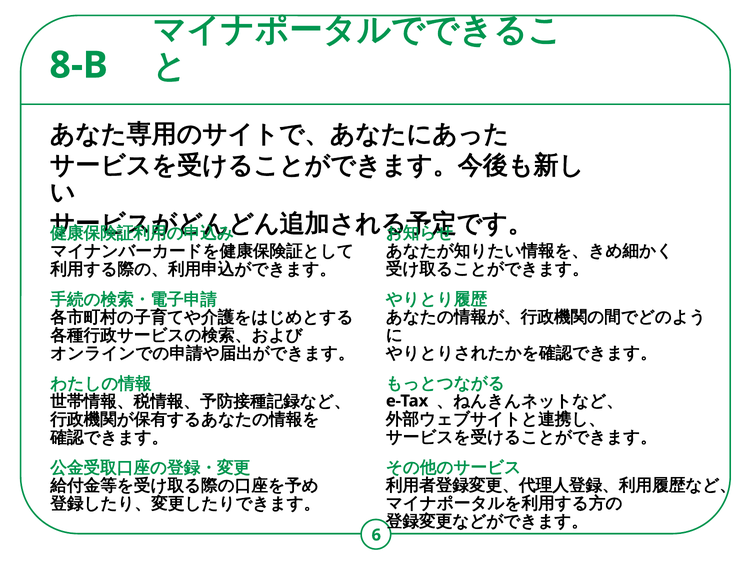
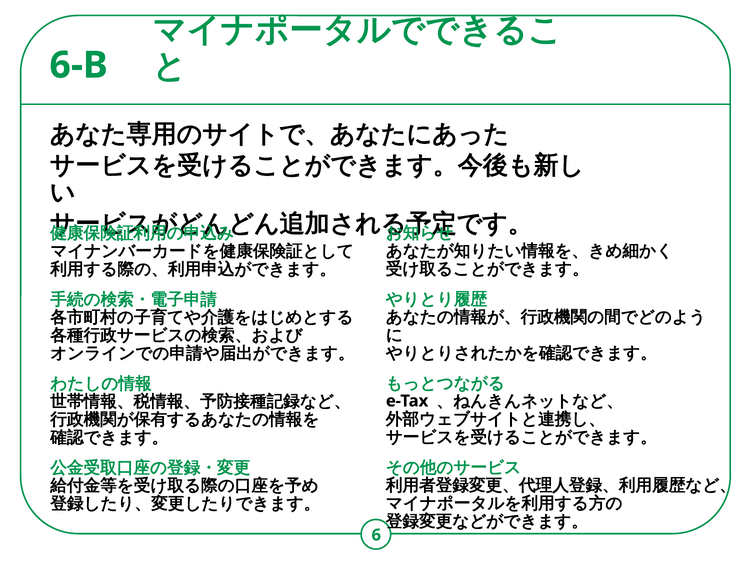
8-B: 8-B -> 6-B (79, 65)
